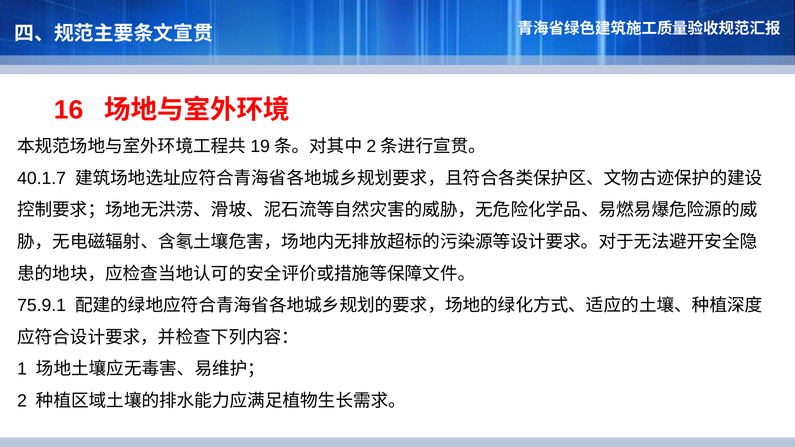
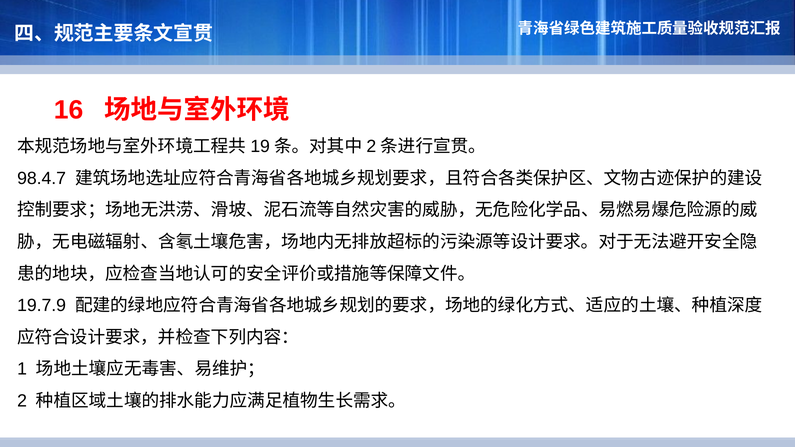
40.1.7: 40.1.7 -> 98.4.7 (42, 178)
75.9.1: 75.9.1 -> 19.7.9 (42, 306)
